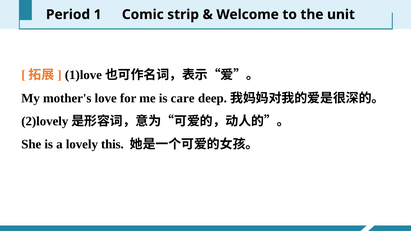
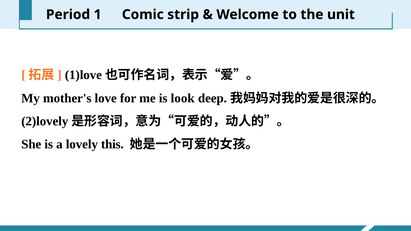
care: care -> look (183, 98)
